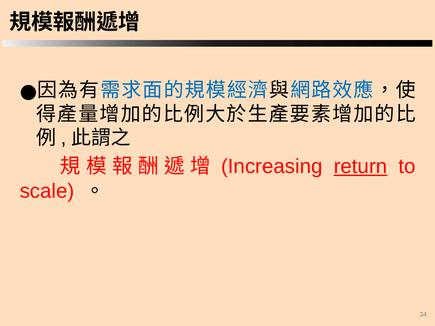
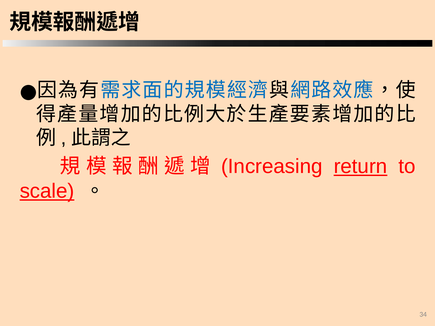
scale underline: none -> present (47, 191)
